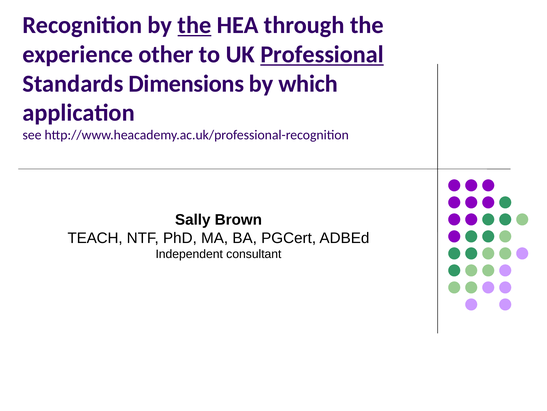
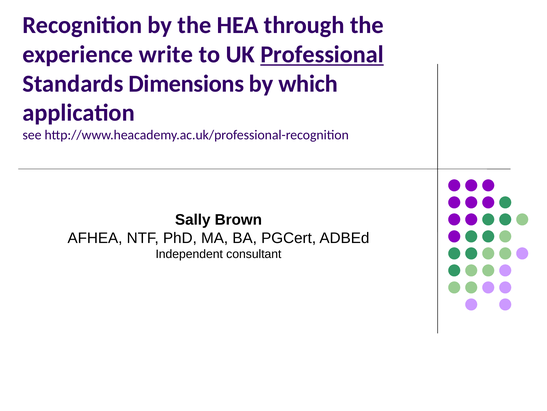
the underline: present -> none (194, 25)
other: other -> write (166, 54)
TEACH: TEACH -> AFHEA (95, 238)
